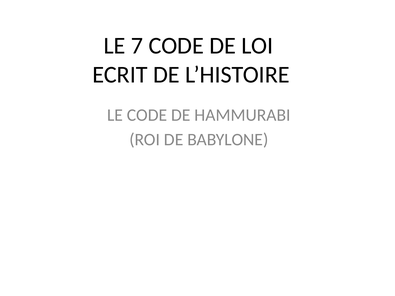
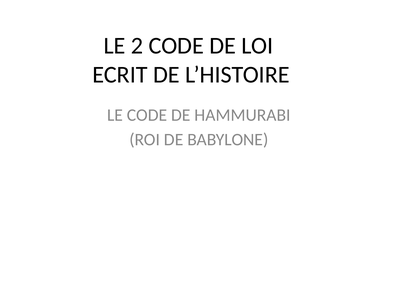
7: 7 -> 2 (137, 46)
